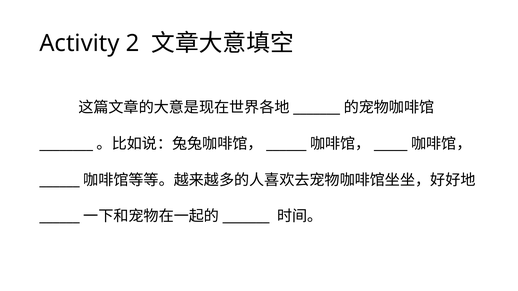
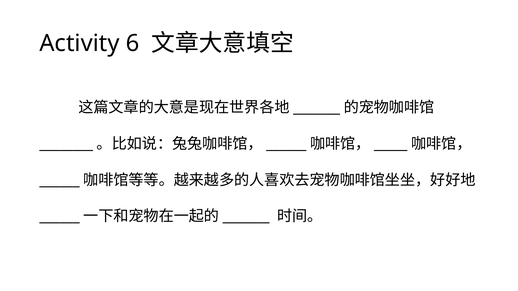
2: 2 -> 6 (133, 44)
